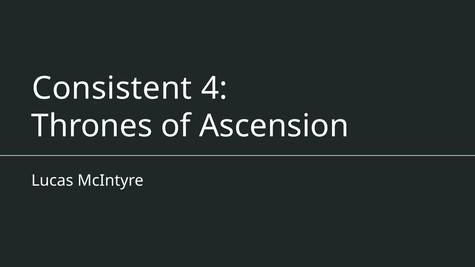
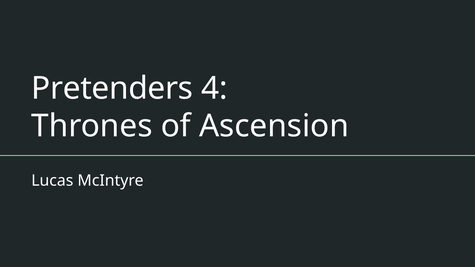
Consistent: Consistent -> Pretenders (112, 88)
